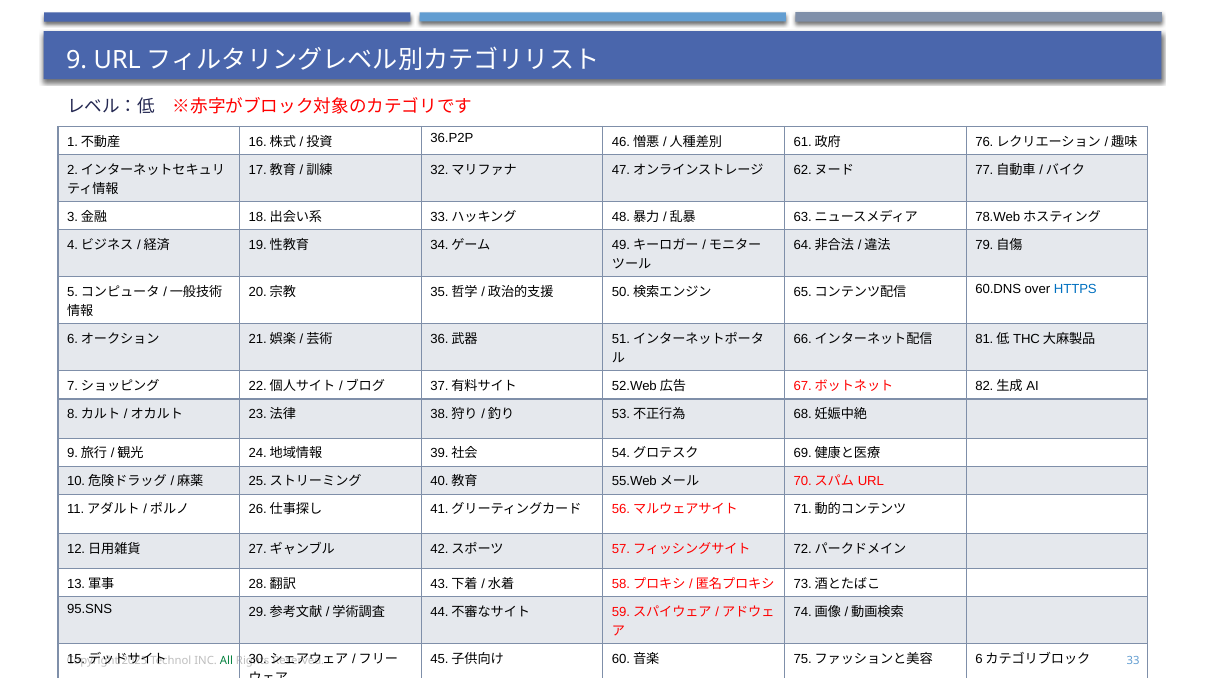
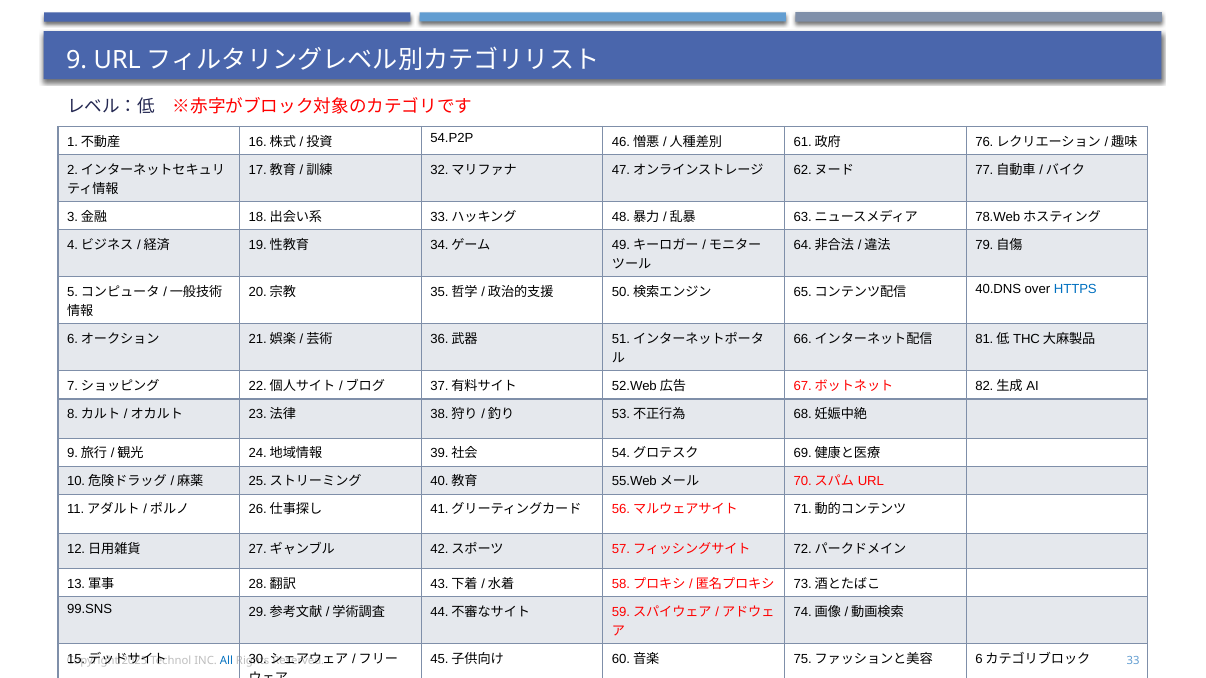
36.P2P: 36.P2P -> 54.P2P (452, 139)
60.DNS: 60.DNS -> 40.DNS (998, 289)
95.SNS: 95.SNS -> 99.SNS (90, 609)
All colour: green -> blue (226, 661)
